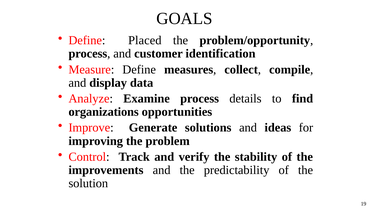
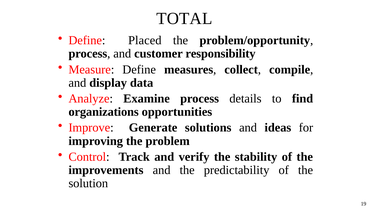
GOALS: GOALS -> TOTAL (184, 18)
identification: identification -> responsibility (221, 54)
